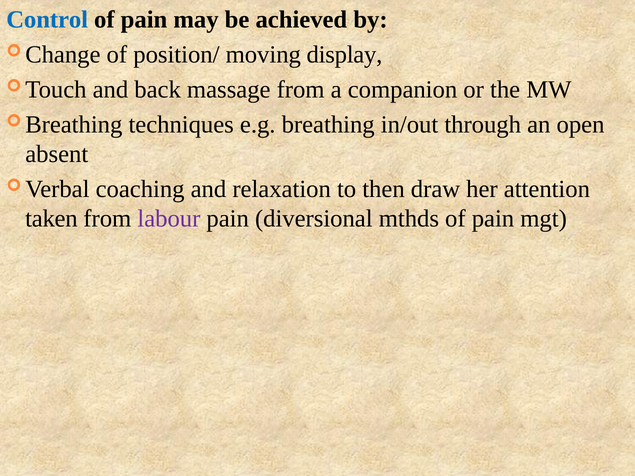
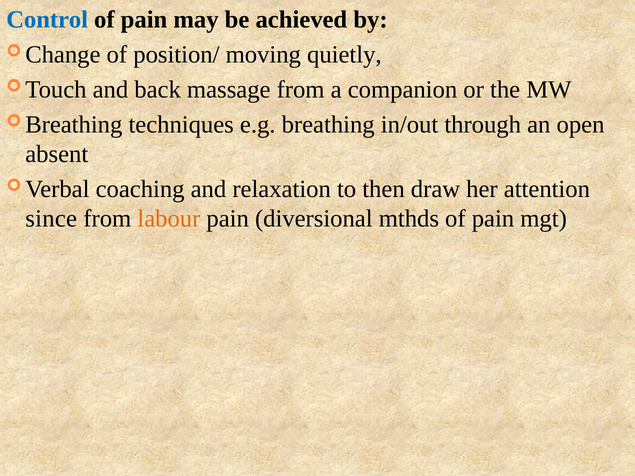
display: display -> quietly (344, 55)
taken: taken -> since (51, 219)
labour colour: purple -> orange (169, 219)
